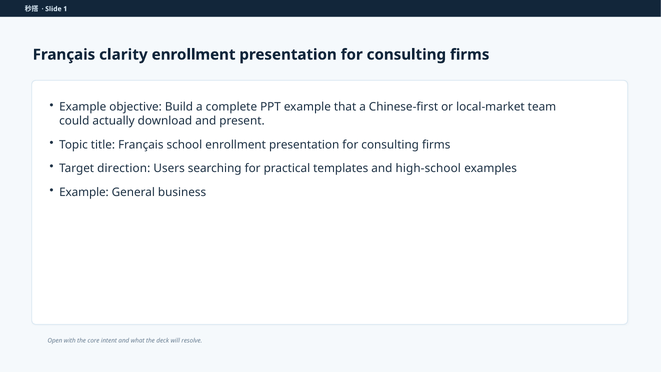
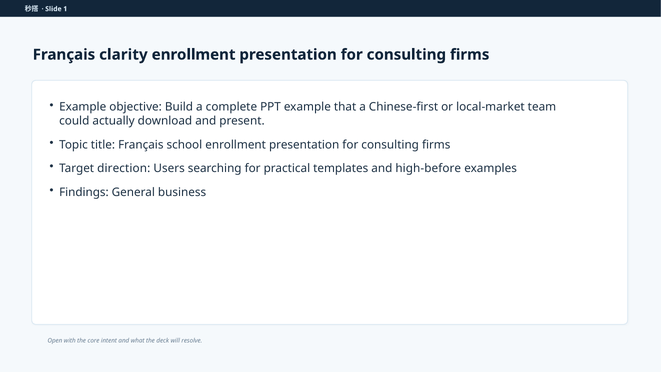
high-school: high-school -> high-before (428, 168)
Example: Example -> Findings (84, 192)
